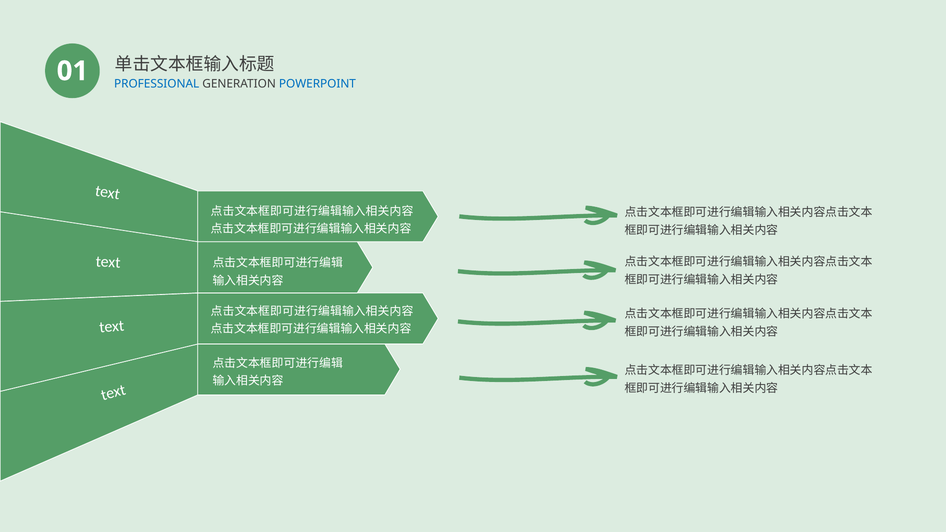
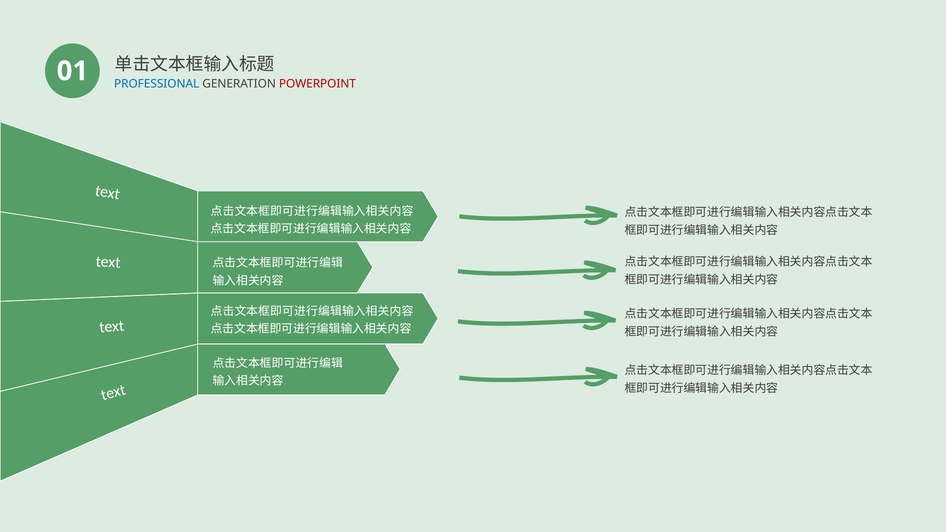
POWERPOINT colour: blue -> red (317, 84)
